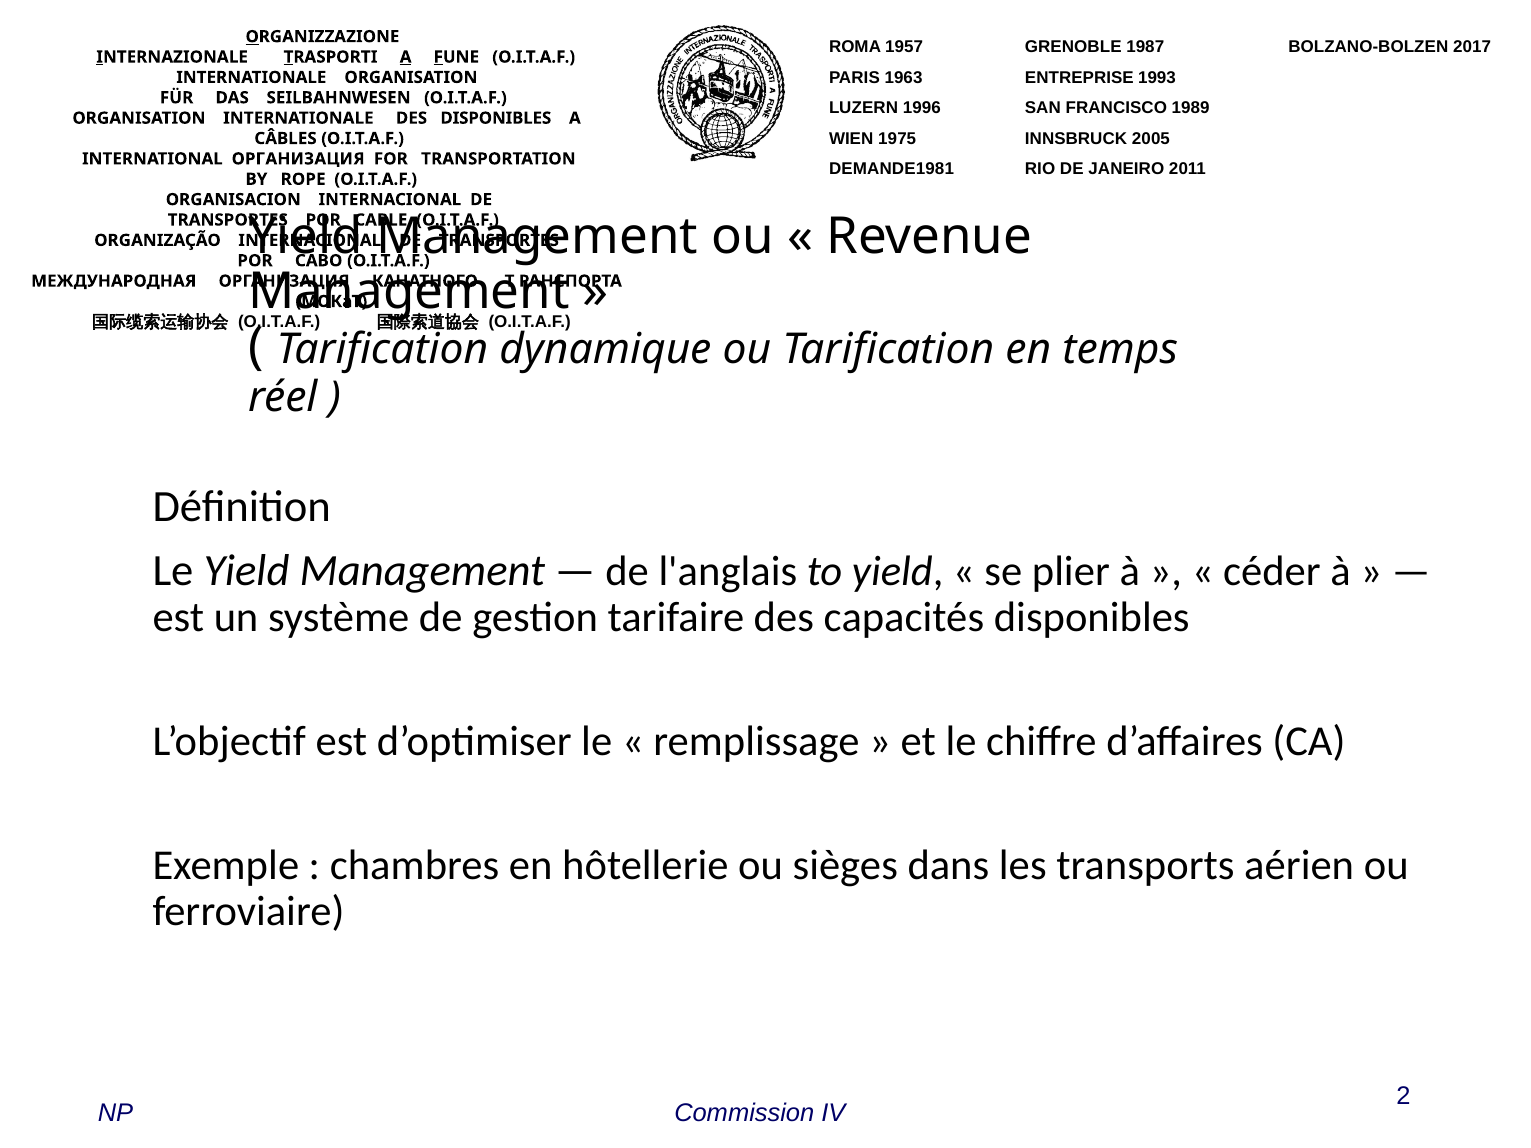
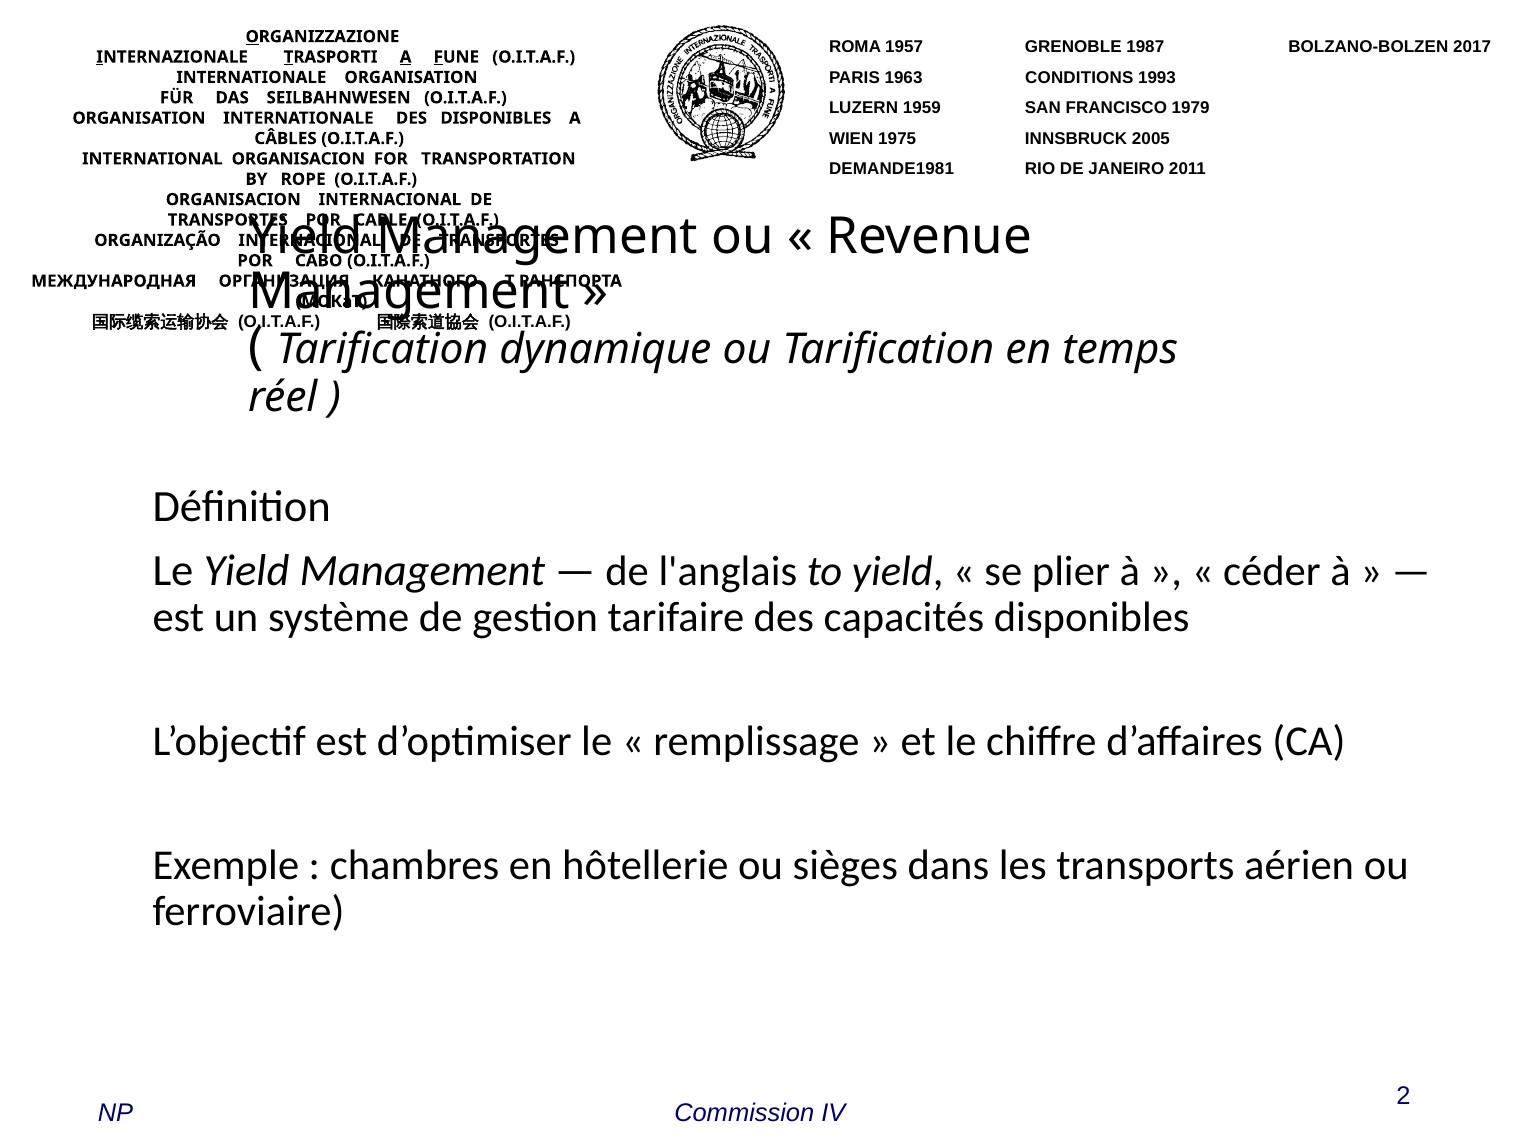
ENTREPRISE: ENTREPRISE -> CONDITIONS (1079, 78)
1996: 1996 -> 1959 (922, 108)
1989: 1989 -> 1979 (1191, 108)
INTERNATIONAL ОРГАНИЗАЦИЯ: ОРГАНИЗАЦИЯ -> ORGANISACION (298, 159)
